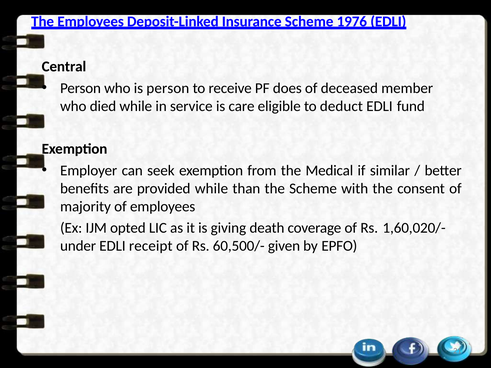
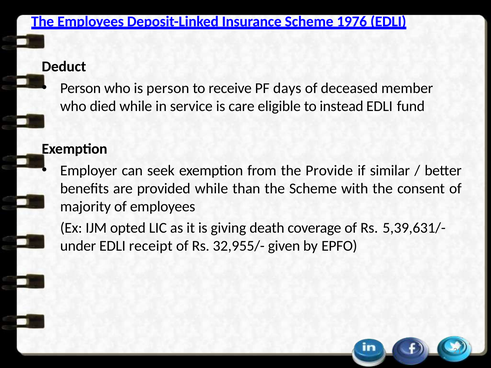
Central: Central -> Deduct (64, 67)
does: does -> days (287, 88)
deduct: deduct -> instead (342, 106)
Medical: Medical -> Provide (329, 171)
1,60,020/-: 1,60,020/- -> 5,39,631/- (414, 228)
60,500/-: 60,500/- -> 32,955/- (239, 246)
